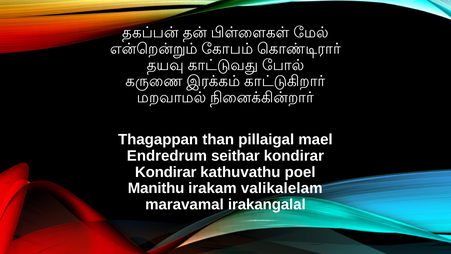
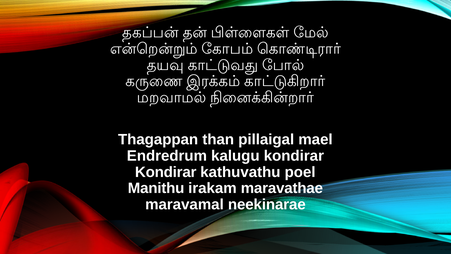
seithar: seithar -> kalugu (235, 156)
valikalelam: valikalelam -> maravathae (282, 188)
irakangalal: irakangalal -> neekinarae (267, 204)
